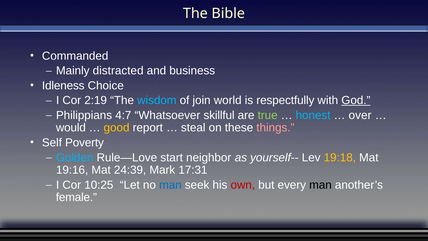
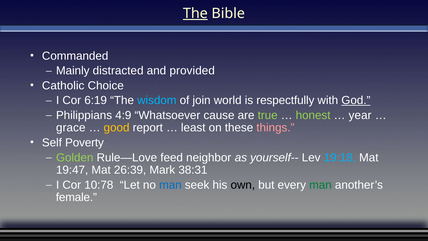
The underline: none -> present (195, 13)
business: business -> provided (192, 71)
Idleness: Idleness -> Catholic (63, 86)
2:19: 2:19 -> 6:19 (96, 100)
4:7: 4:7 -> 4:9 (123, 115)
skillful: skillful -> cause (219, 115)
honest colour: light blue -> light green (313, 115)
over: over -> year (360, 115)
would: would -> grace (71, 128)
steal: steal -> least (193, 128)
Golden colour: light blue -> light green (75, 157)
start: start -> feed (172, 157)
19:18 colour: yellow -> light blue (340, 157)
19:16: 19:16 -> 19:47 (72, 170)
24:39: 24:39 -> 26:39 (130, 170)
17:31: 17:31 -> 38:31 (193, 170)
10:25: 10:25 -> 10:78 (99, 185)
own colour: red -> black (243, 185)
man colour: black -> green (320, 185)
